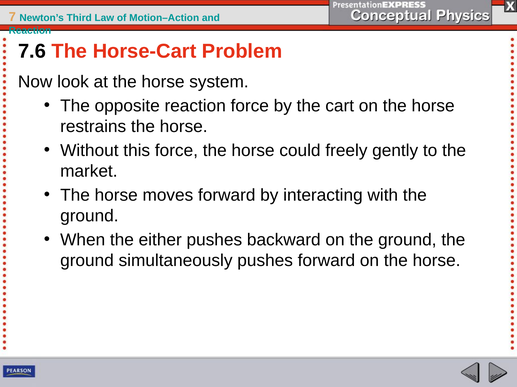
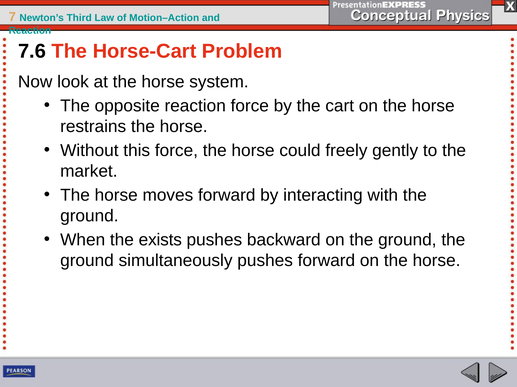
either: either -> exists (160, 240)
